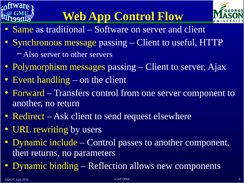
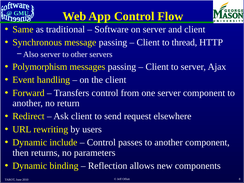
useful: useful -> thread (184, 42)
